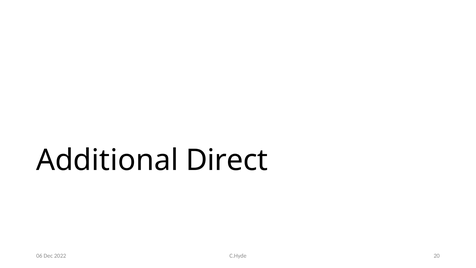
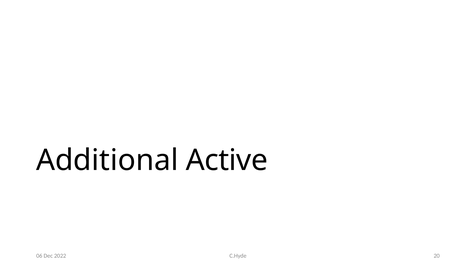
Direct: Direct -> Active (227, 160)
